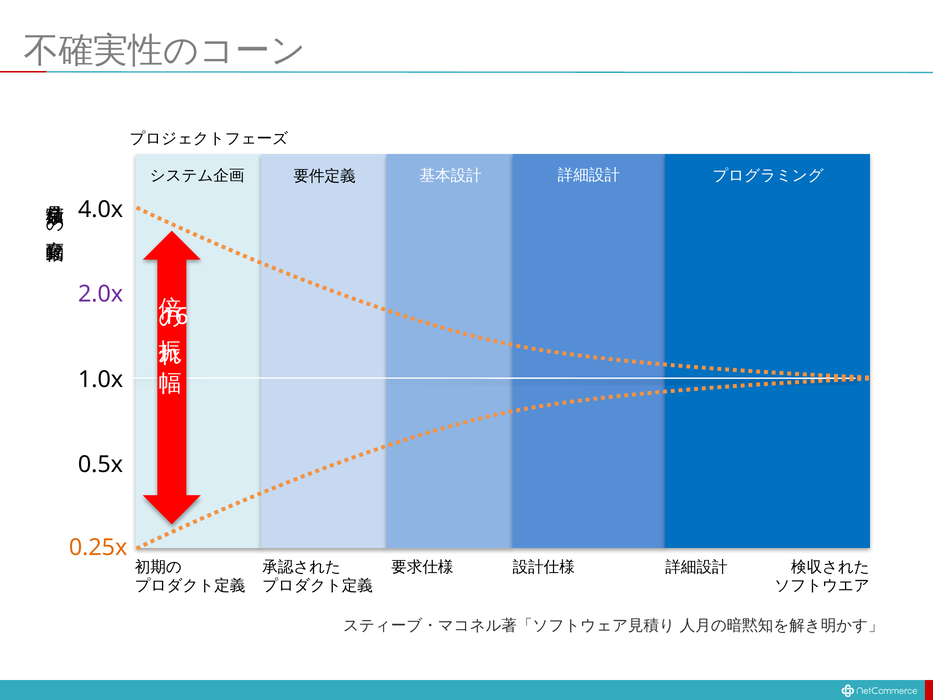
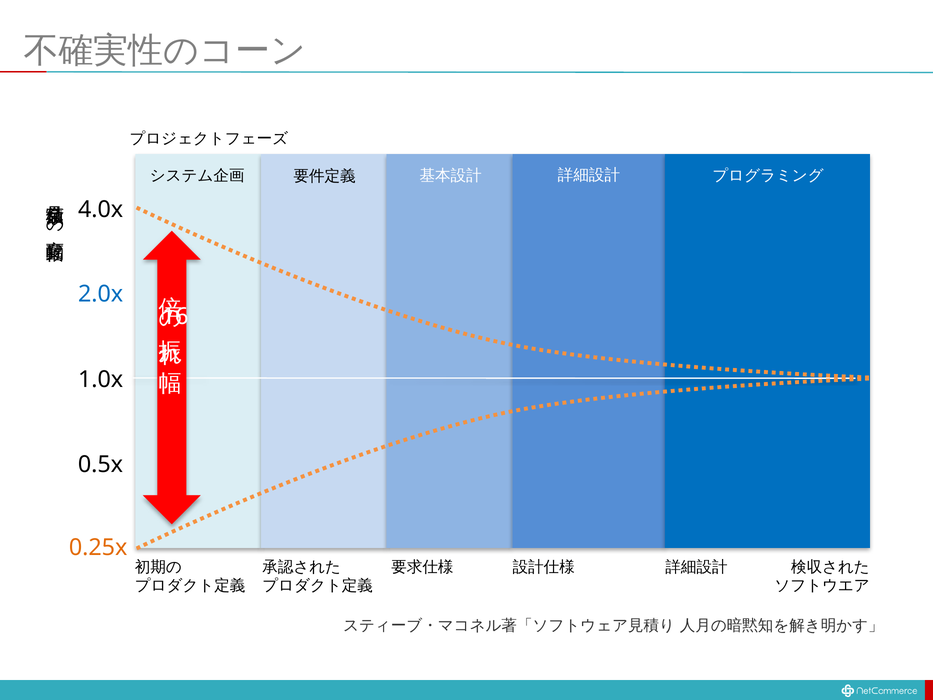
2.0x colour: purple -> blue (101, 294)
